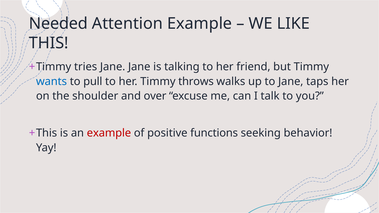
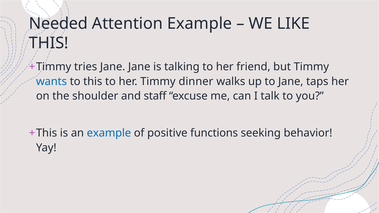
to pull: pull -> this (93, 81)
throws: throws -> dinner (196, 81)
over: over -> staff (155, 96)
example colour: red -> blue (109, 133)
